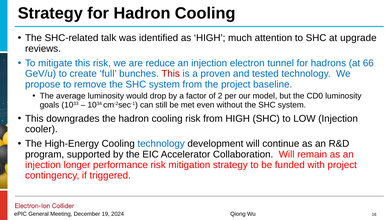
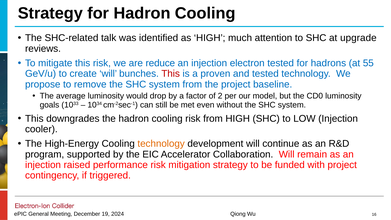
electron tunnel: tunnel -> tested (281, 63)
66: 66 -> 55 (368, 63)
create full: full -> will (108, 74)
technology colour: blue -> orange (161, 144)
longer: longer -> raised (77, 165)
